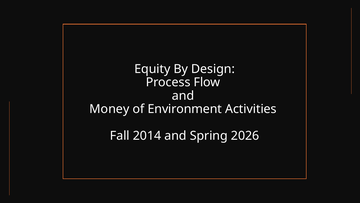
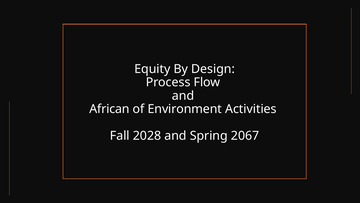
Money: Money -> African (109, 109)
2014: 2014 -> 2028 (147, 136)
2026: 2026 -> 2067 (245, 136)
